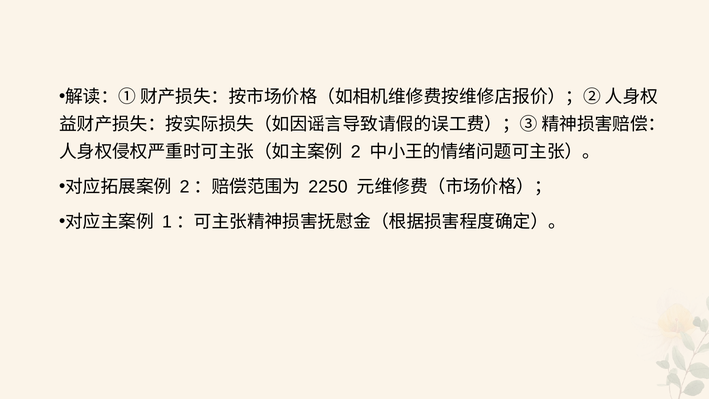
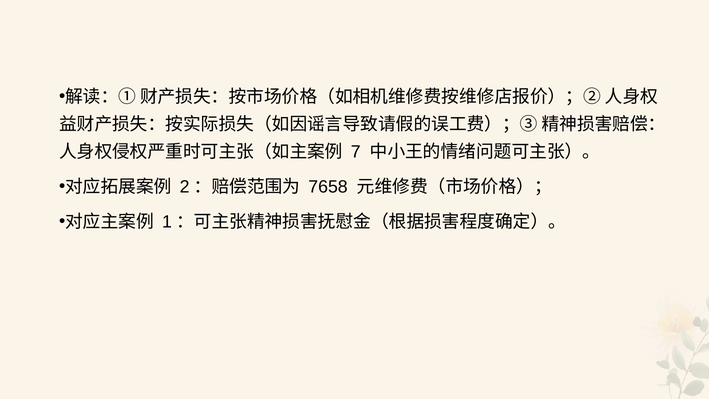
2: 2 -> 7 (356, 152)
2250: 2250 -> 7658 (328, 187)
